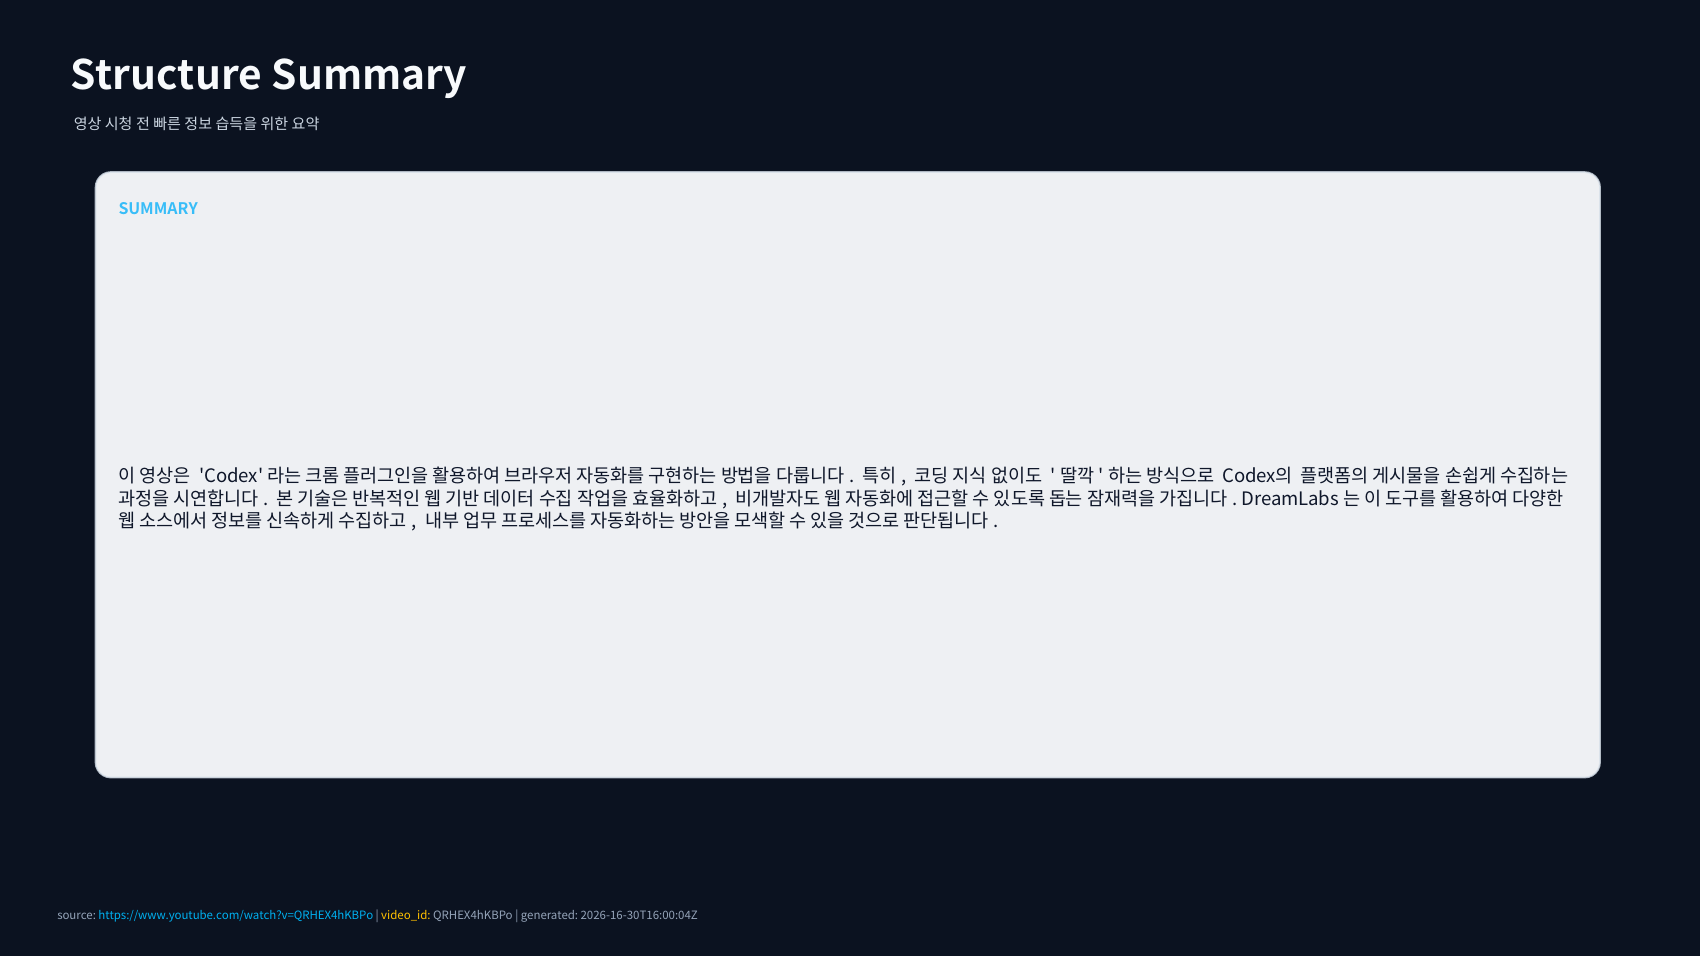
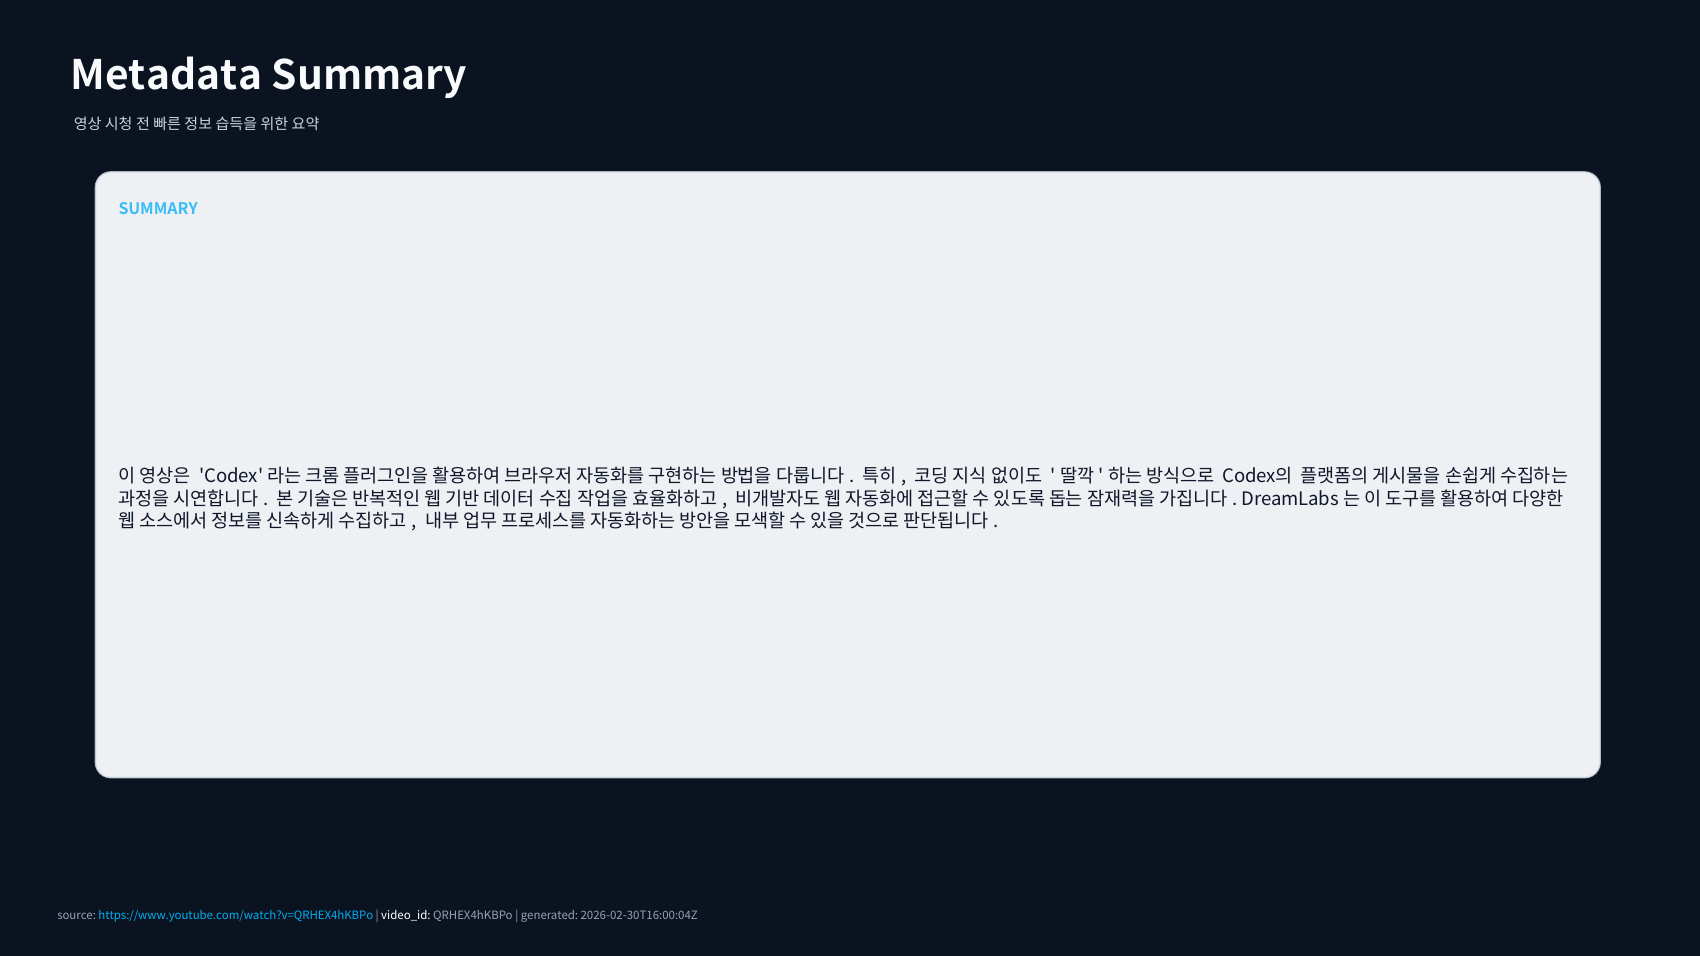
Structure: Structure -> Metadata (166, 76)
video_id colour: yellow -> white (406, 916)
2026-16-30T16:00:04Z: 2026-16-30T16:00:04Z -> 2026-02-30T16:00:04Z (639, 916)
